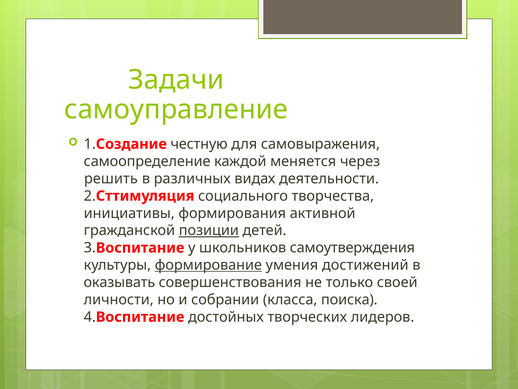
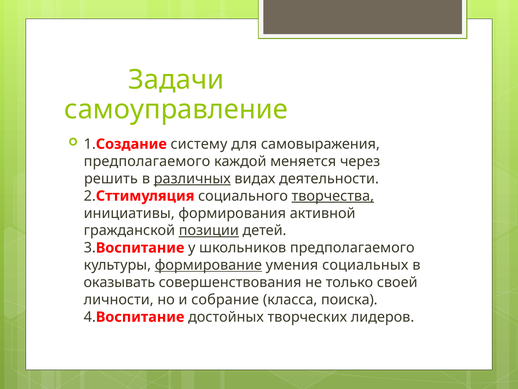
честную: честную -> систему (199, 144)
самоопределение: самоопределение -> предполагаемого (147, 161)
различных underline: none -> present (192, 178)
творчества underline: none -> present (333, 196)
школьников самоутверждения: самоутверждения -> предполагаемого (352, 248)
достижений: достижений -> социальных (365, 265)
собрании: собрании -> собрание (225, 299)
